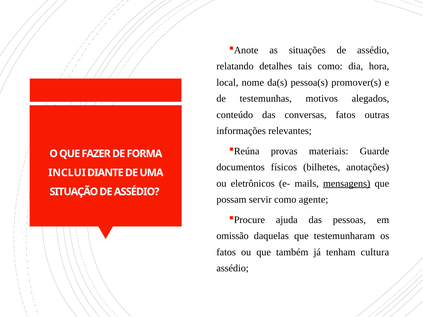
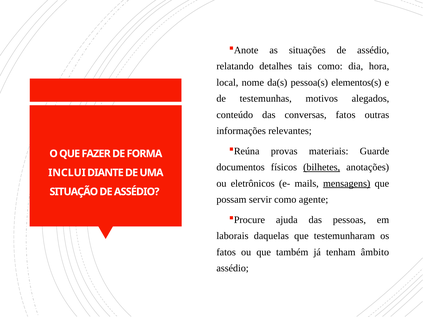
promover(s: promover(s -> elementos(s (356, 83)
bilhetes underline: none -> present (322, 167)
omissão: omissão -> laborais (232, 236)
cultura: cultura -> âmbito (375, 252)
